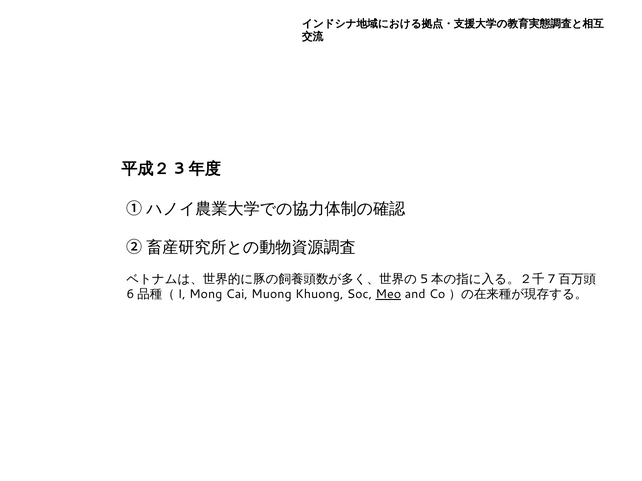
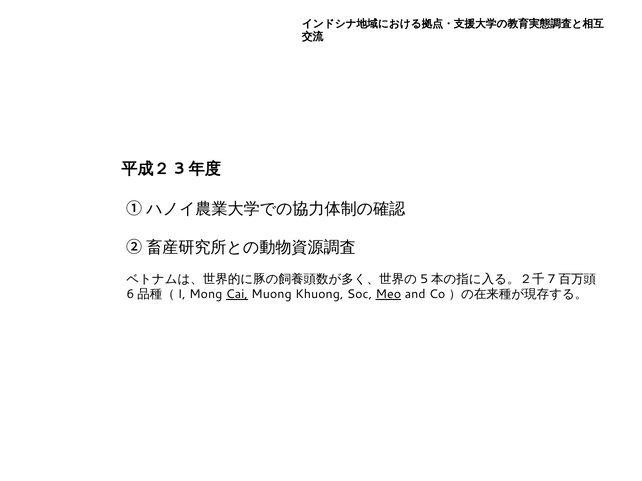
Cai underline: none -> present (237, 295)
